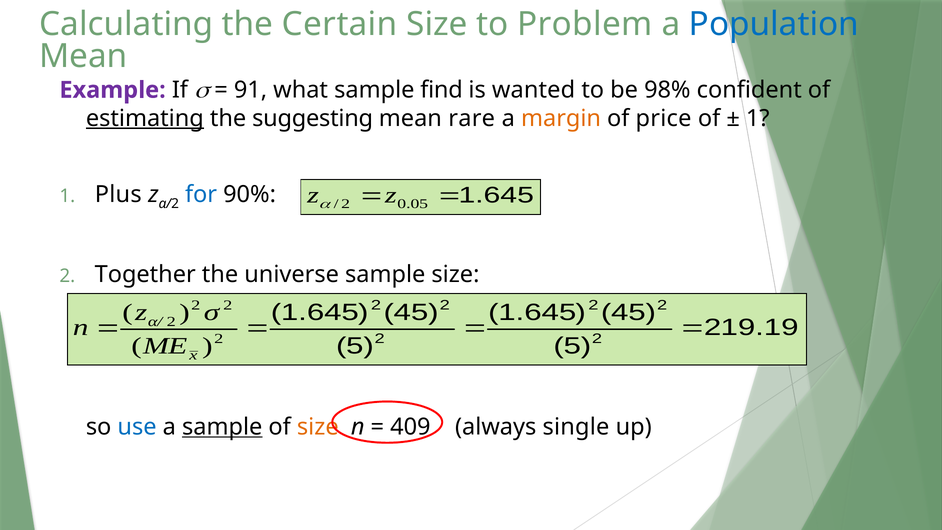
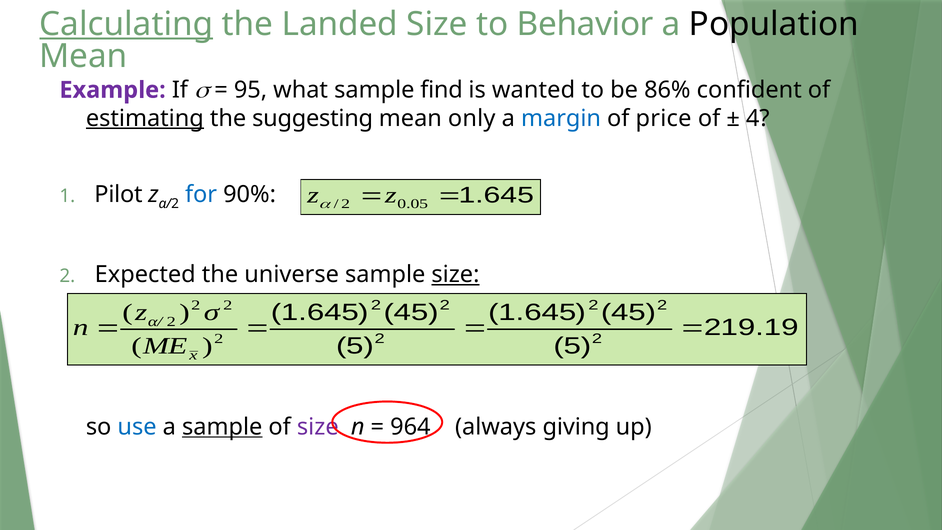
Calculating underline: none -> present (126, 24)
Certain: Certain -> Landed (340, 24)
Problem: Problem -> Behavior (585, 24)
Population colour: blue -> black (774, 24)
91: 91 -> 95 (251, 90)
98%: 98% -> 86% (667, 90)
rare: rare -> only (472, 118)
margin colour: orange -> blue (561, 118)
1: 1 -> 4 (758, 118)
Plus: Plus -> Pilot (118, 194)
Together: Together -> Expected (145, 274)
size underline: none -> present (455, 274)
size colour: orange -> purple (318, 427)
409: 409 -> 964 (410, 427)
single: single -> giving (576, 427)
